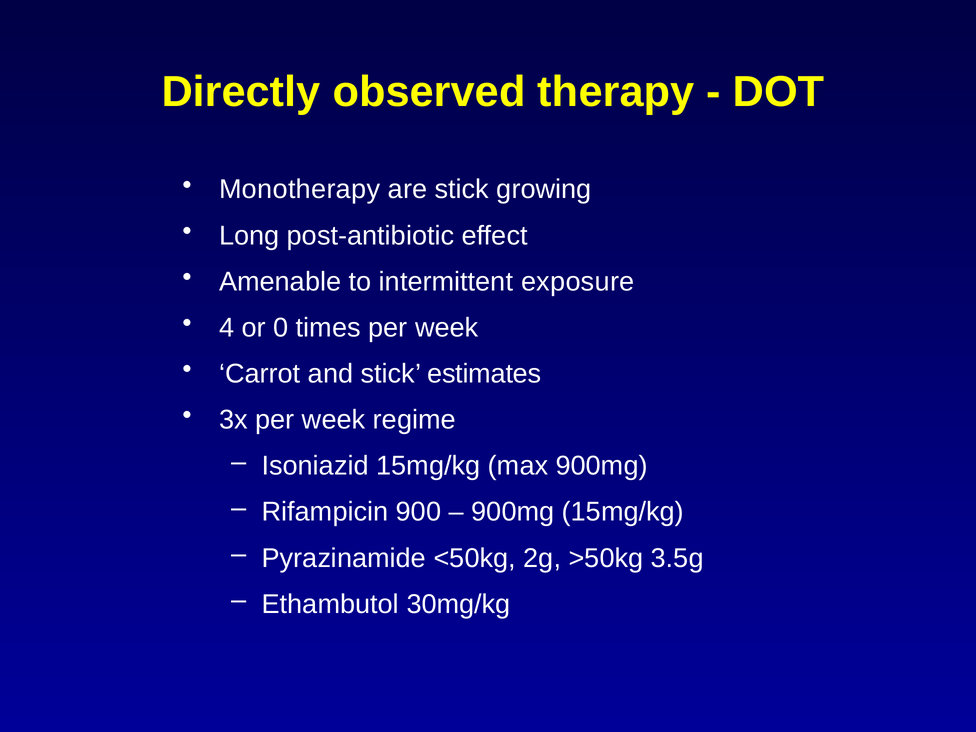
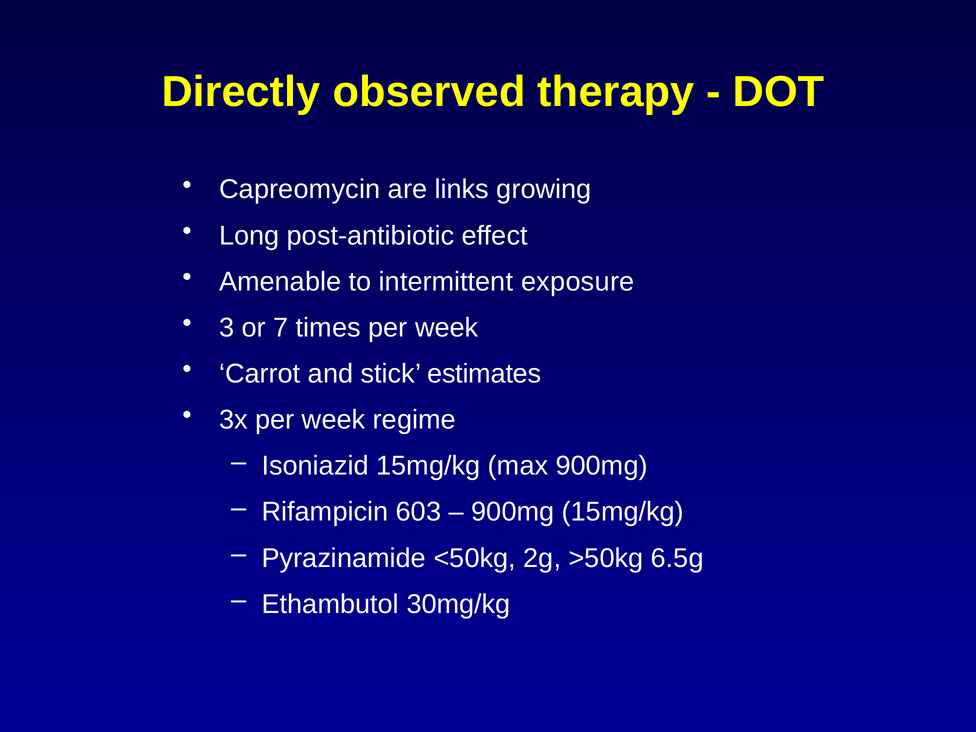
Monotherapy: Monotherapy -> Capreomycin (300, 190)
are stick: stick -> links (462, 190)
4: 4 -> 3 (227, 328)
0: 0 -> 7 (281, 328)
900: 900 -> 603 (418, 512)
3.5g: 3.5g -> 6.5g (677, 558)
